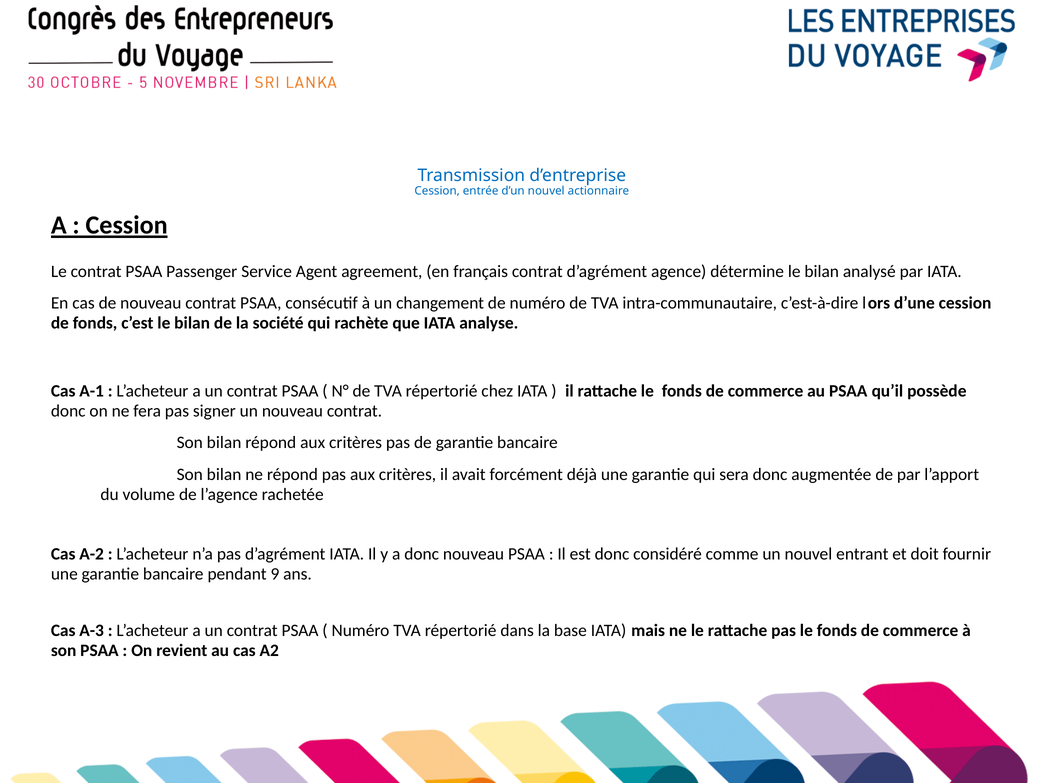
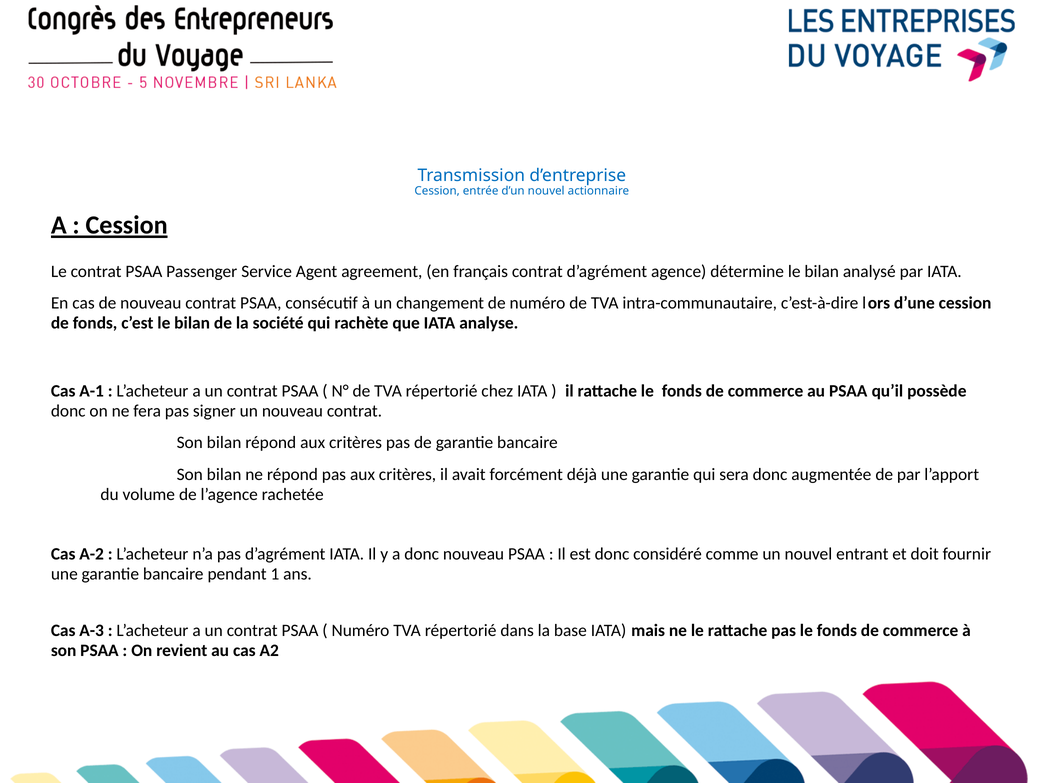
9: 9 -> 1 (275, 574)
